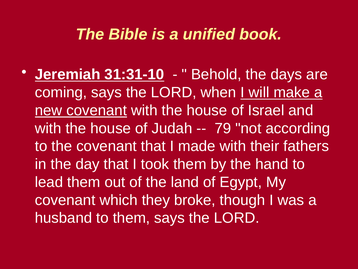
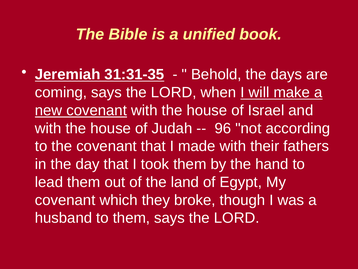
31:31-10: 31:31-10 -> 31:31-35 (134, 74)
79: 79 -> 96 (223, 128)
